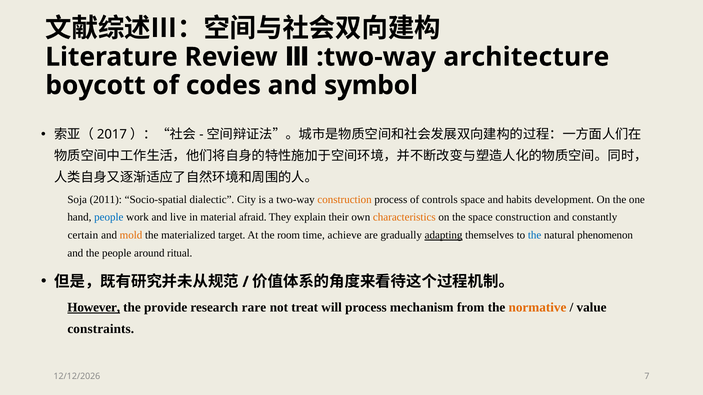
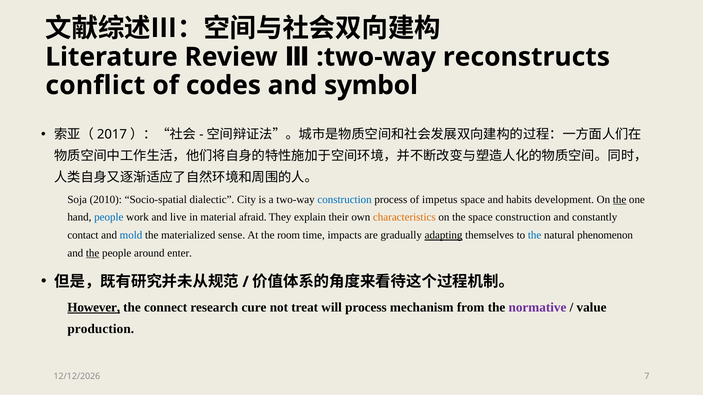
architecture: architecture -> reconstructs (526, 57)
boycott: boycott -> conflict (95, 85)
2011: 2011 -> 2010 (106, 200)
construction colour: orange -> blue (345, 200)
controls: controls -> impetus (440, 200)
the underline: none -> present (620, 200)
certain: certain -> contact (83, 236)
mold colour: orange -> blue (131, 236)
target: target -> sense (232, 236)
achieve: achieve -> impacts (345, 236)
the underline: none -> present (93, 253)
ritual: ritual -> enter (180, 253)
provide: provide -> connect (166, 308)
rare: rare -> cure (254, 308)
normative colour: orange -> purple (537, 308)
constraints: constraints -> production (101, 329)
